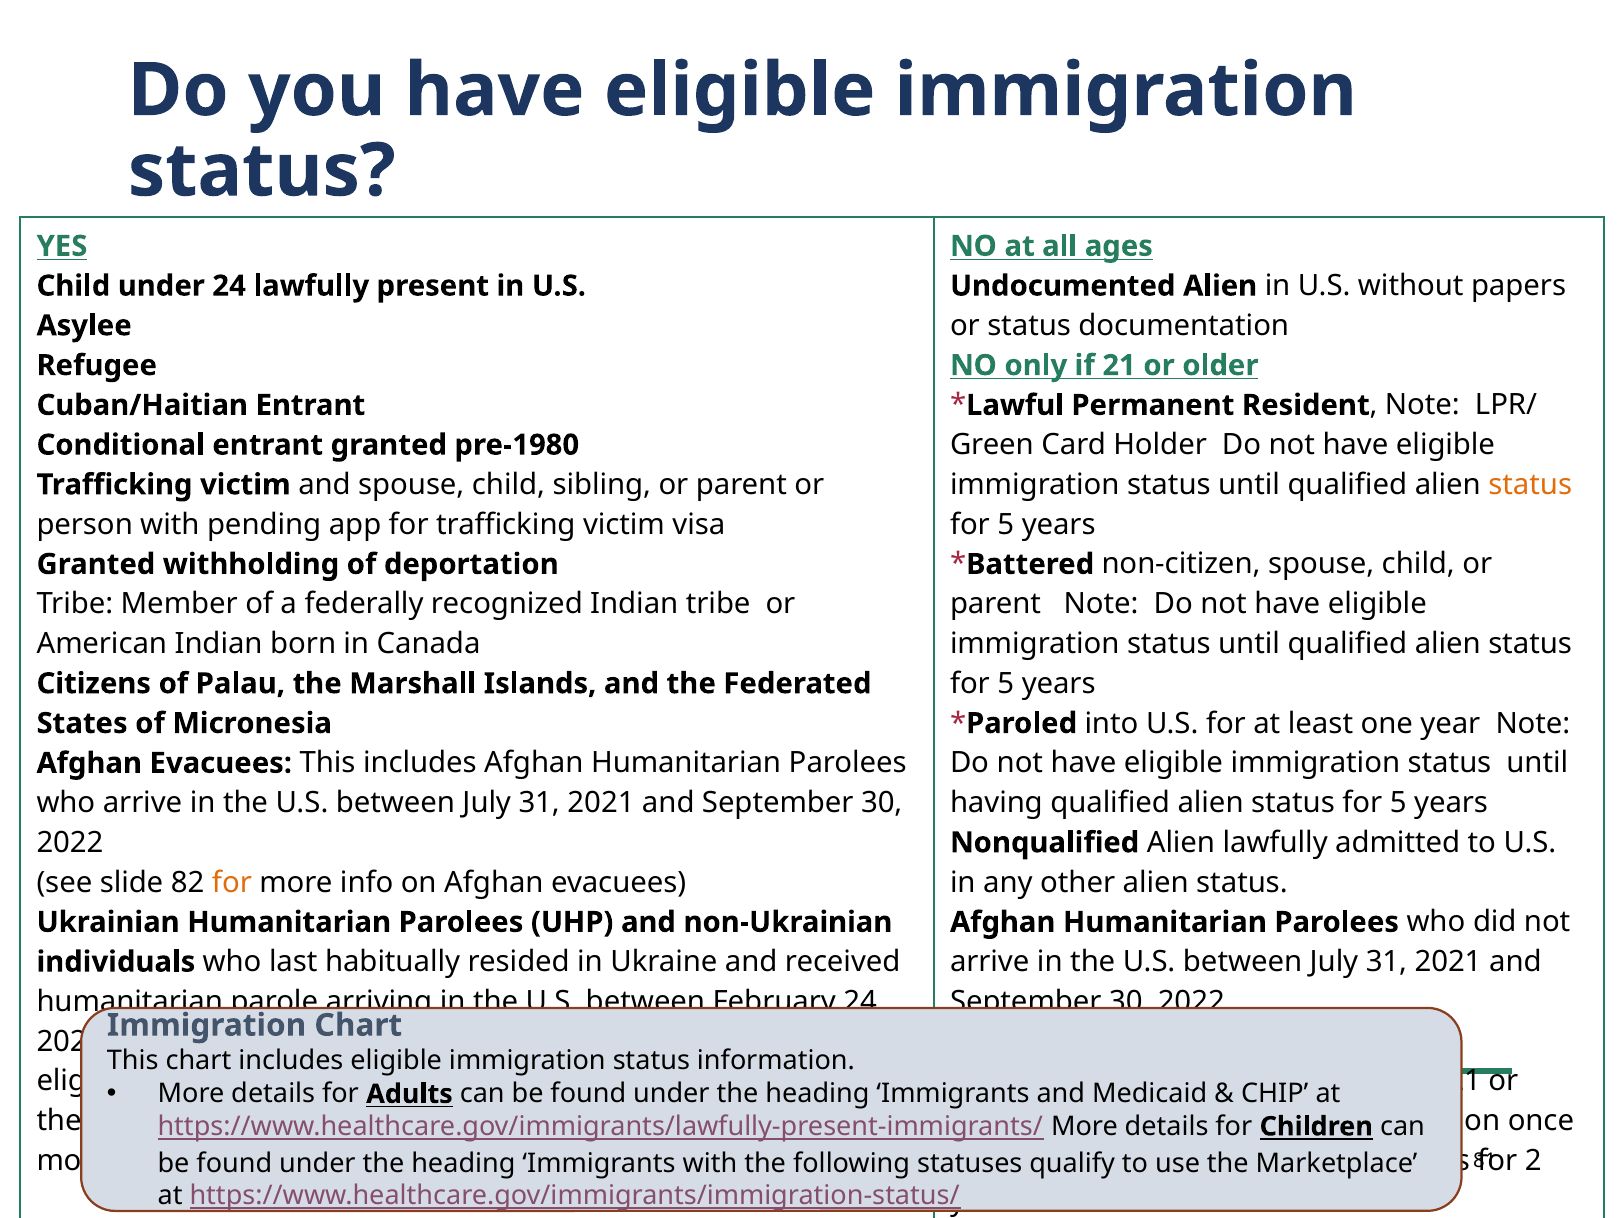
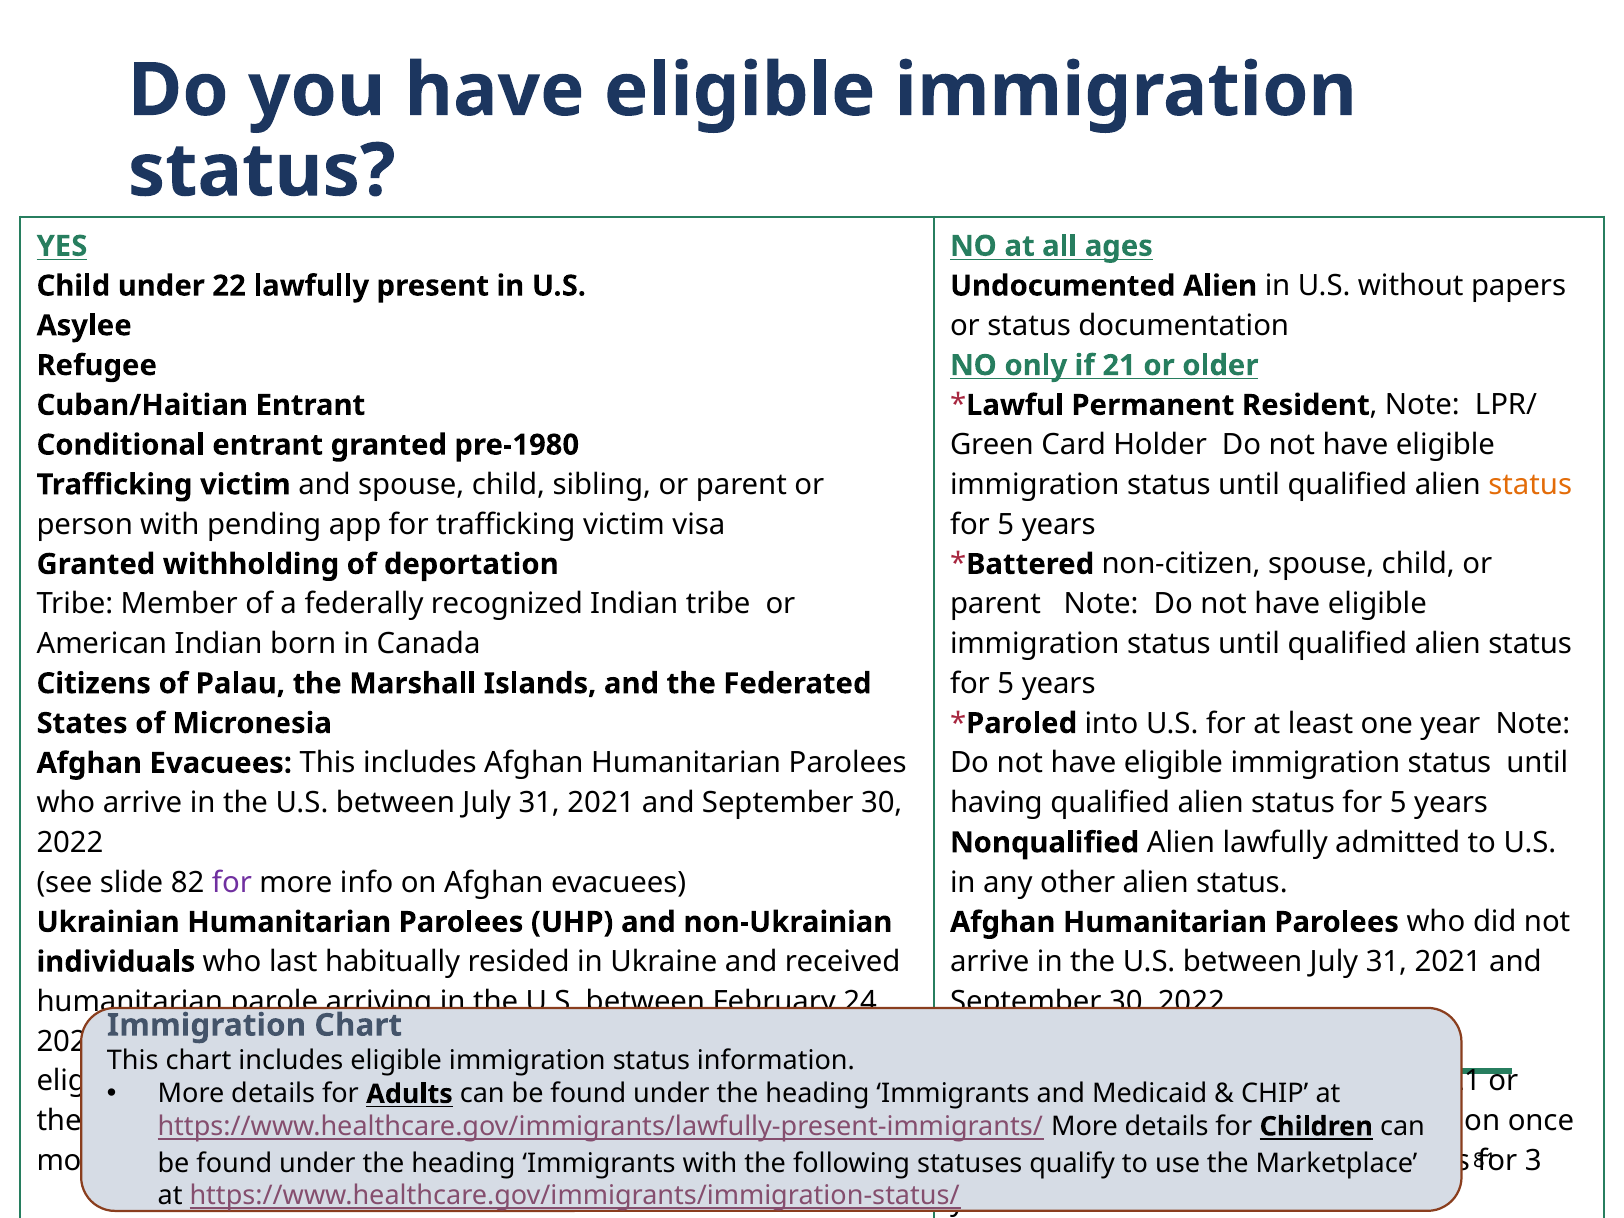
under 24: 24 -> 22 (229, 286)
for colour: orange -> purple (232, 882)
2: 2 -> 3 (1533, 1161)
